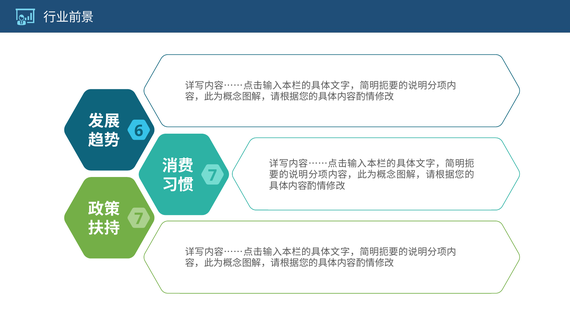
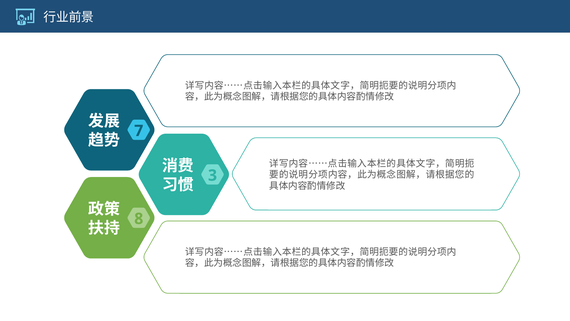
6: 6 -> 7 (139, 131)
7: 7 -> 3 (213, 175)
7: 7 -> 8 (139, 219)
